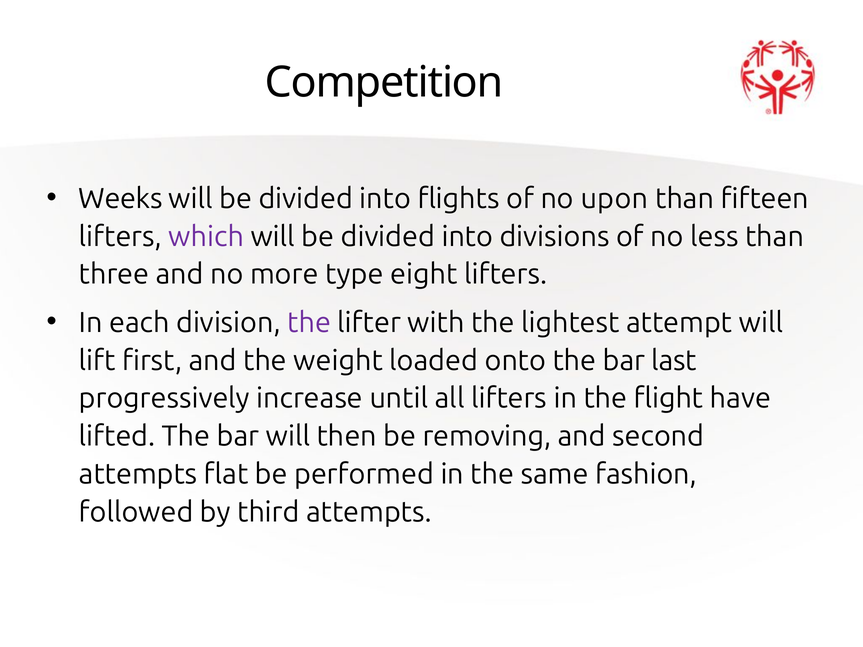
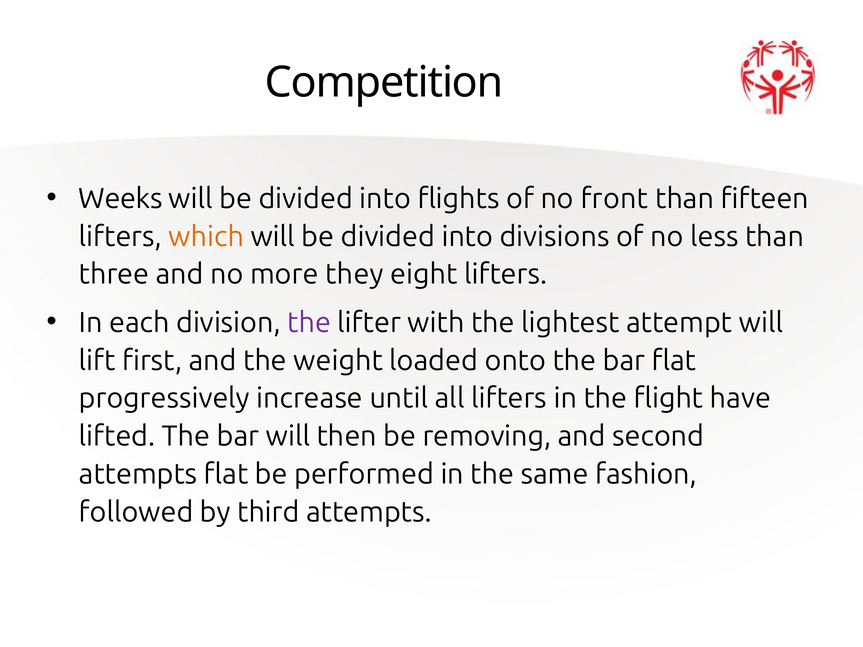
upon: upon -> front (614, 199)
which colour: purple -> orange (206, 237)
type: type -> they (354, 275)
bar last: last -> flat (674, 361)
